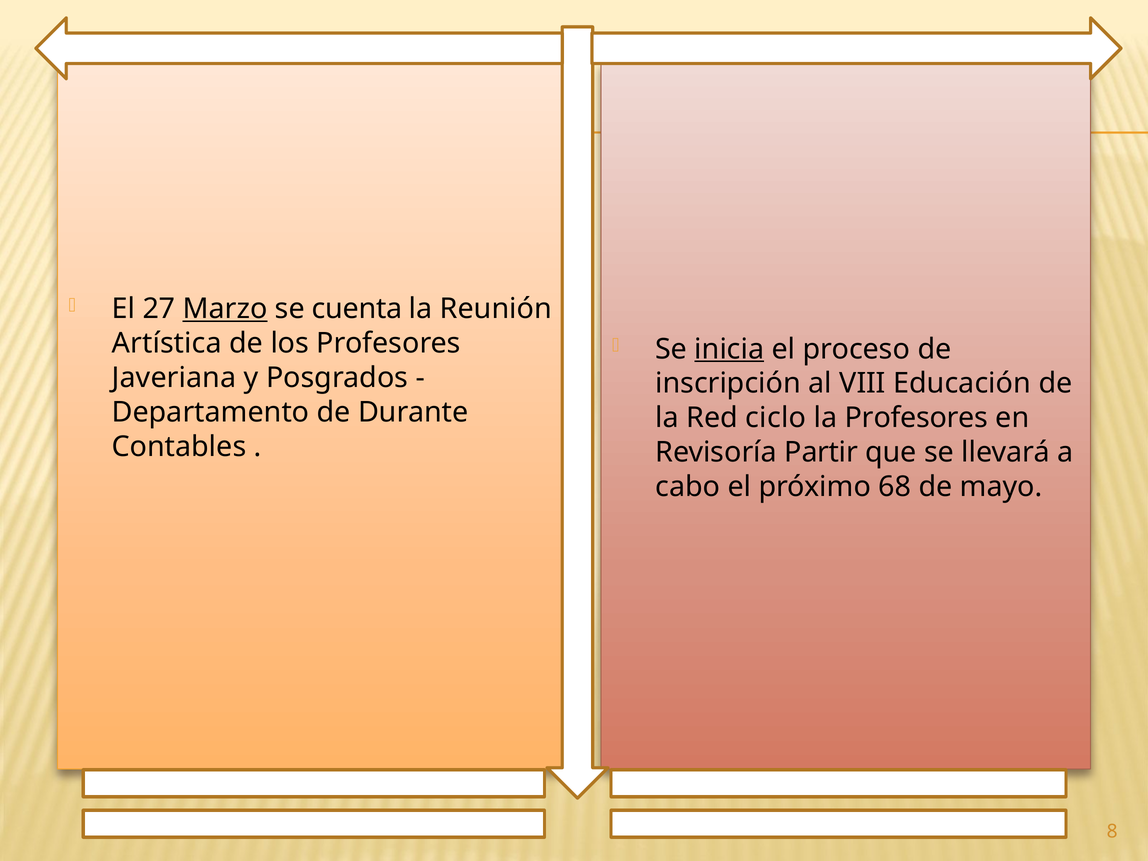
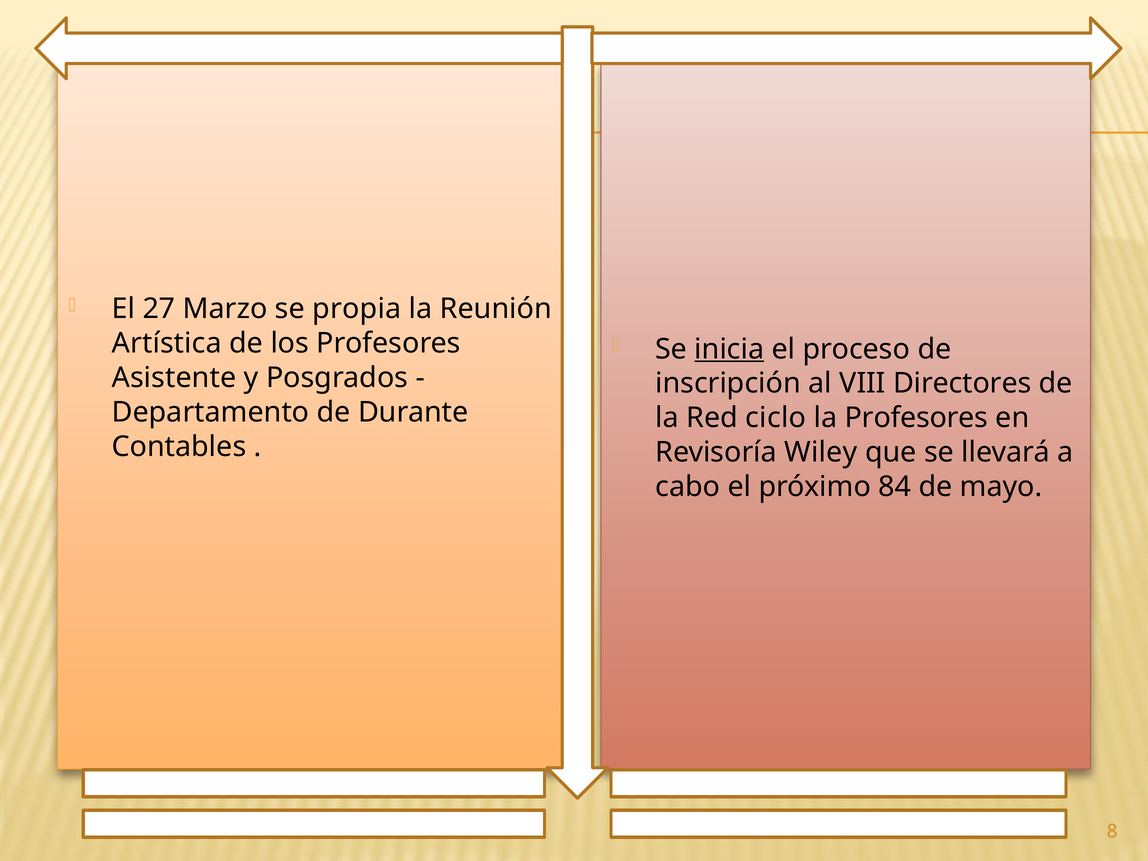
Marzo underline: present -> none (225, 309)
cuenta: cuenta -> propia (357, 309)
Javeriana: Javeriana -> Asistente (174, 378)
Educación: Educación -> Directores (962, 383)
Partir: Partir -> Wiley (821, 452)
68: 68 -> 84 (895, 487)
